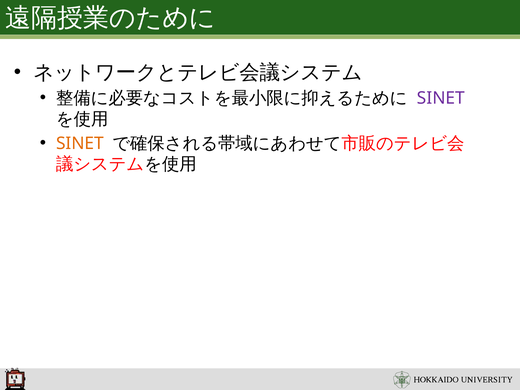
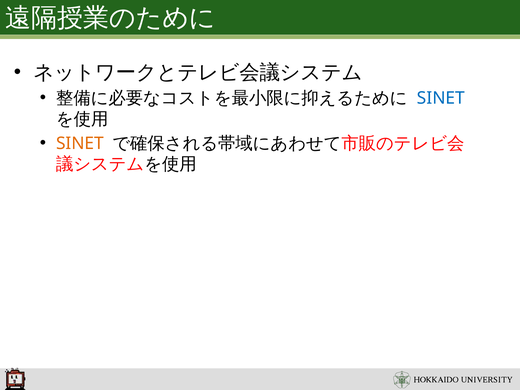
SINET colour: purple -> blue (441, 98)
